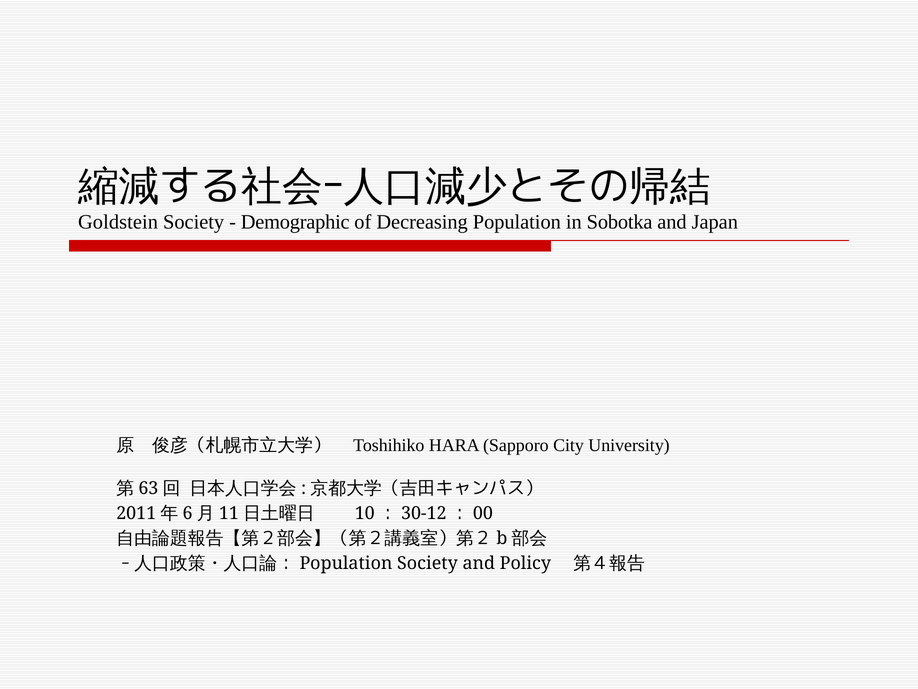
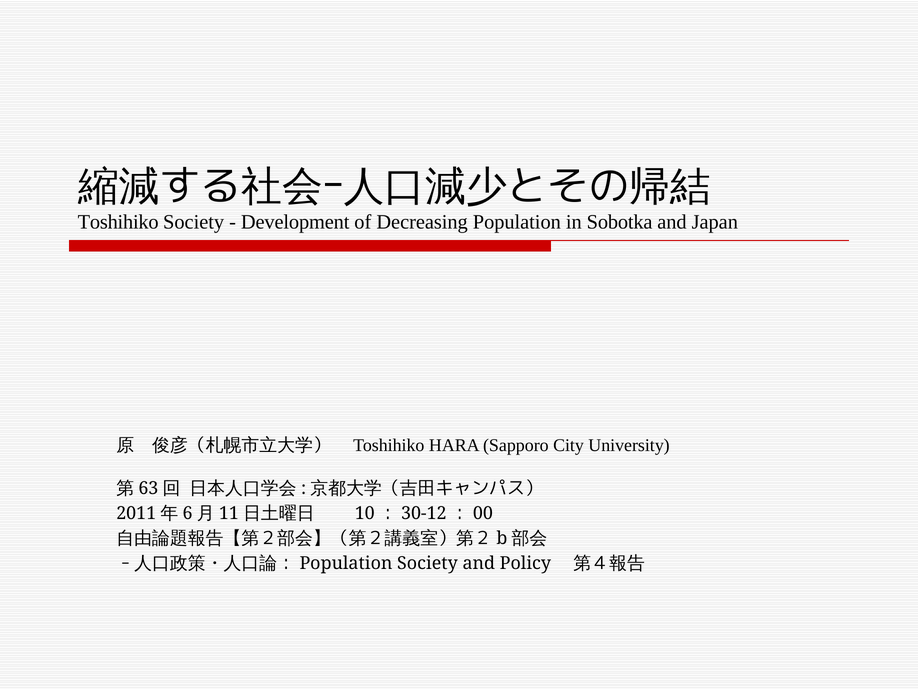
Goldstein: Goldstein -> Toshihiko (118, 222)
Demographic: Demographic -> Development (295, 222)
